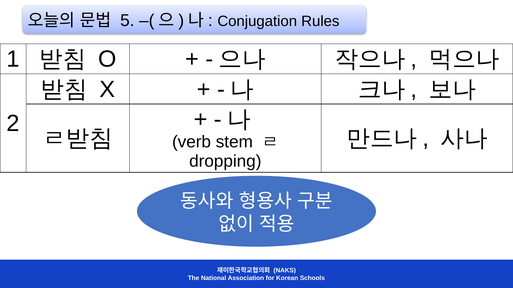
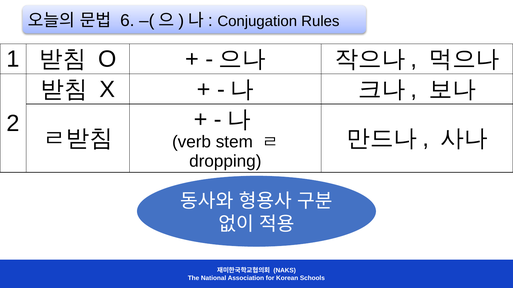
5: 5 -> 6 (127, 21)
